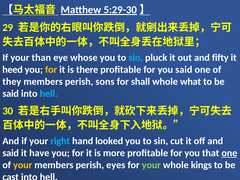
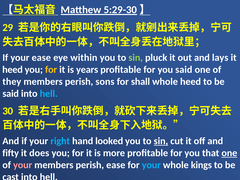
your than: than -> ease (41, 58)
whose: whose -> within (84, 58)
sin colour: light blue -> light green (136, 58)
fifty: fifty -> lays (220, 58)
there: there -> years (87, 70)
whole what: what -> heed (191, 82)
sin underline: none -> present (161, 141)
said: said -> fifty (11, 153)
have: have -> does (39, 153)
your colour: yellow -> pink (23, 165)
perish eyes: eyes -> ease (116, 165)
your colour: light green -> light blue (151, 165)
